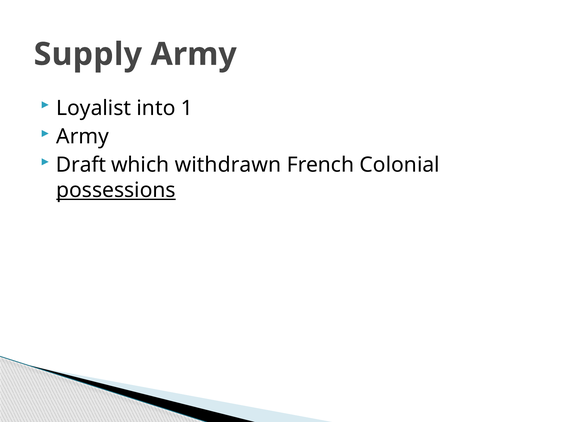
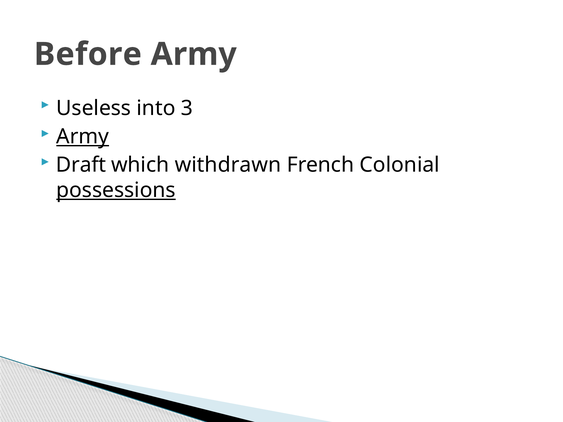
Supply: Supply -> Before (88, 54)
Loyalist: Loyalist -> Useless (94, 108)
1: 1 -> 3 (187, 108)
Army underline: none -> present (83, 137)
